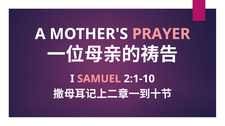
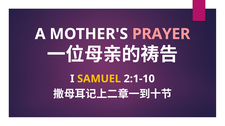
SAMUEL colour: pink -> yellow (99, 79)
